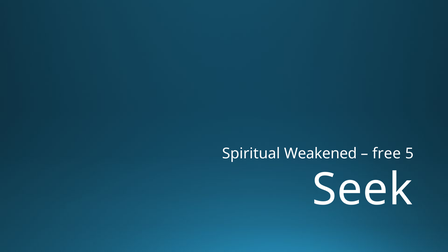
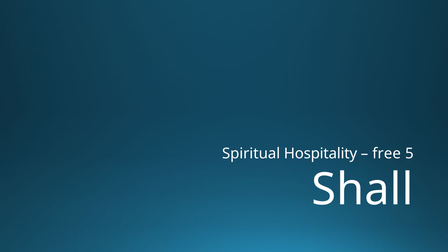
Weakened: Weakened -> Hospitality (321, 154)
Seek: Seek -> Shall (362, 190)
